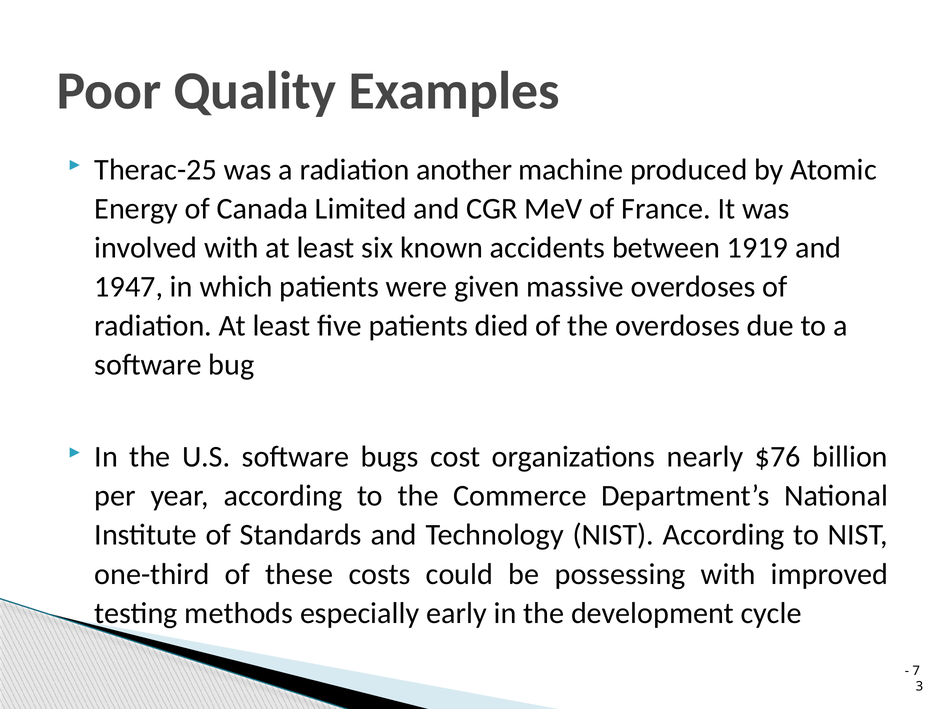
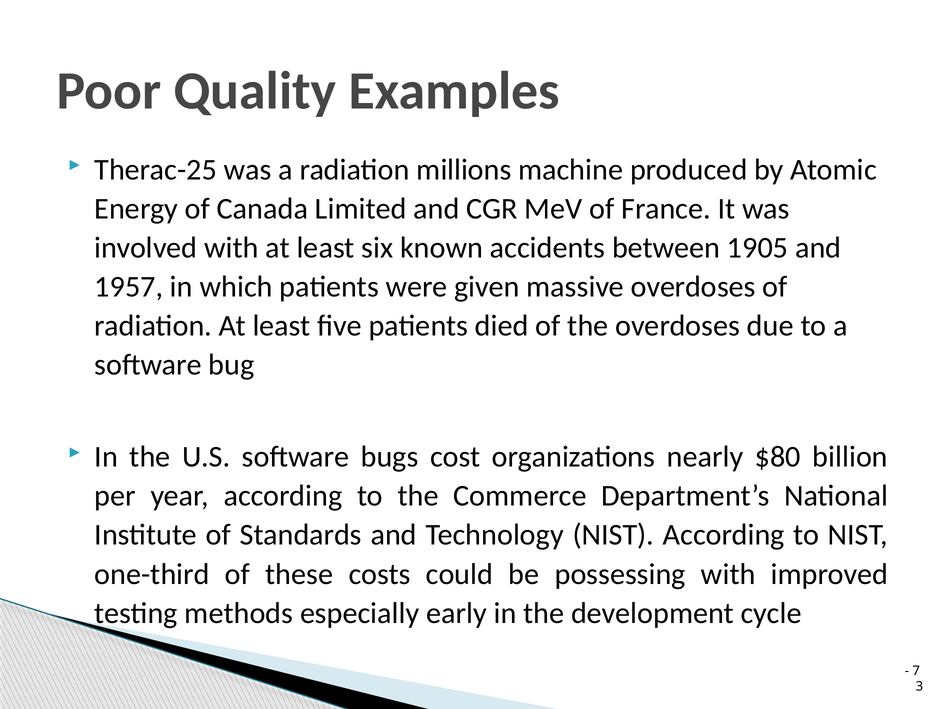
another: another -> millions (464, 170)
1919: 1919 -> 1905 (758, 248)
1947: 1947 -> 1957 (129, 287)
$76: $76 -> $80 (778, 457)
